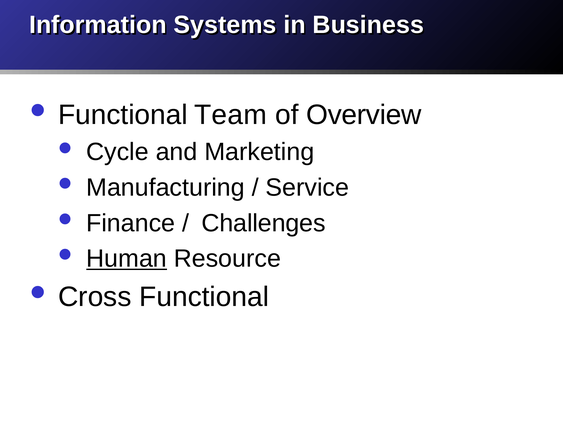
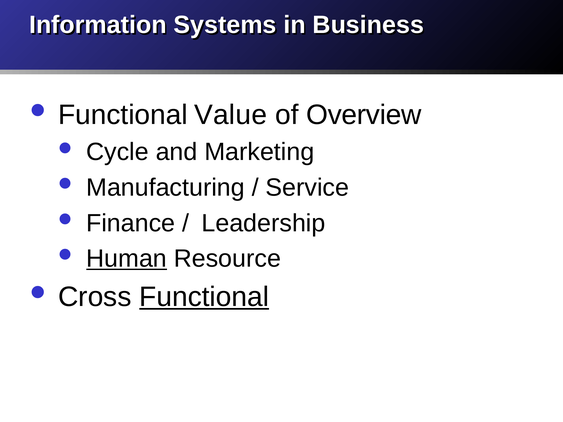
Team: Team -> Value (231, 115)
Challenges: Challenges -> Leadership (263, 223)
Functional underline: none -> present (204, 297)
